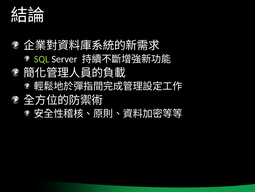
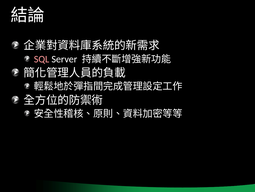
SQL colour: light green -> pink (42, 59)
